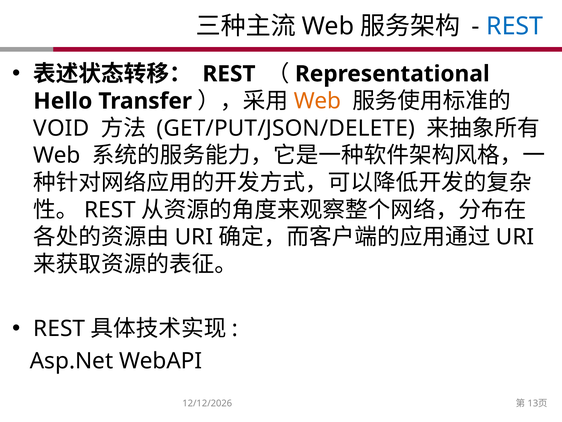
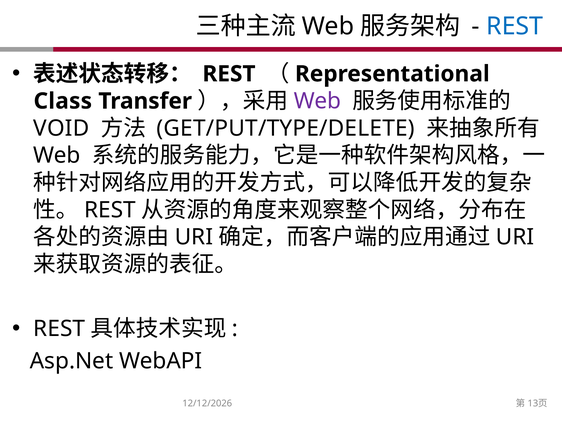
Hello: Hello -> Class (63, 101)
Web colour: orange -> purple (317, 101)
GET/PUT/JSON/DELETE: GET/PUT/JSON/DELETE -> GET/PUT/TYPE/DELETE (286, 128)
